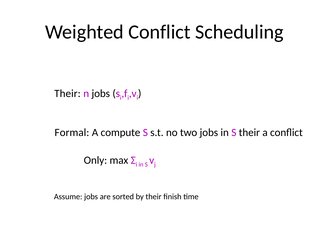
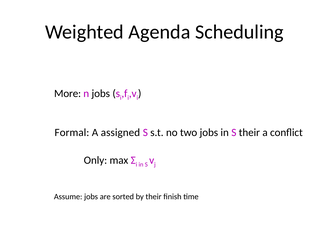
Weighted Conflict: Conflict -> Agenda (159, 32)
Their: Their -> More (68, 93)
compute: compute -> assigned (120, 132)
